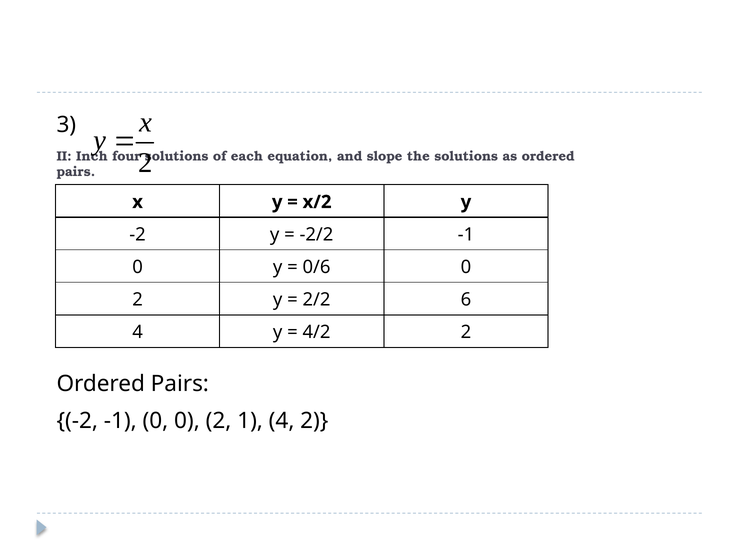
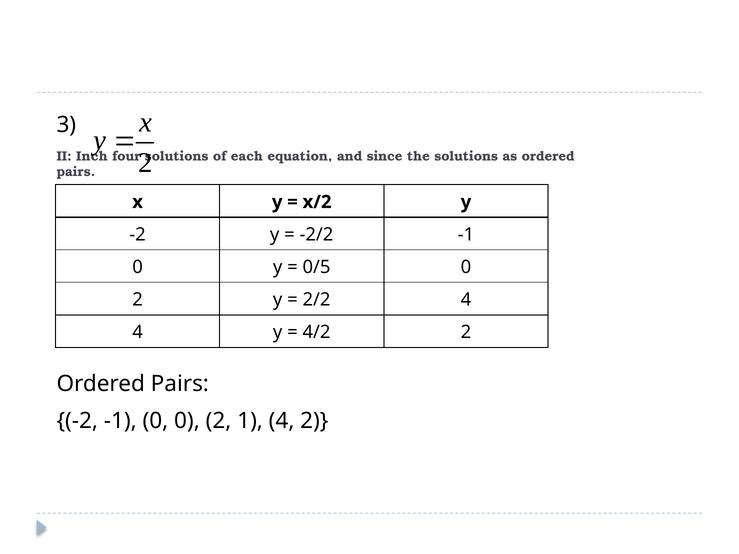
slope: slope -> since (385, 156)
0/6: 0/6 -> 0/5 (317, 267)
2/2 6: 6 -> 4 (466, 300)
